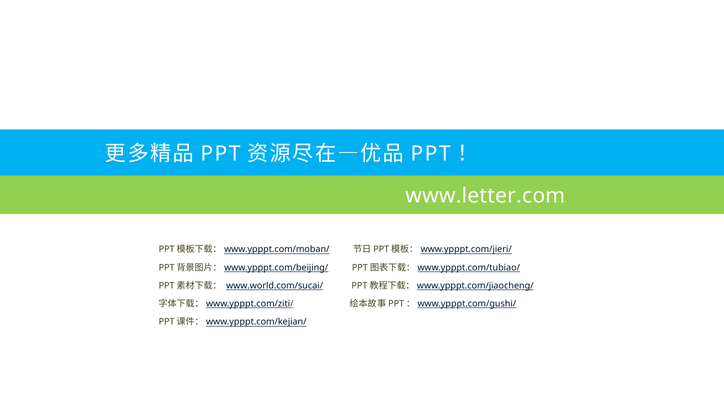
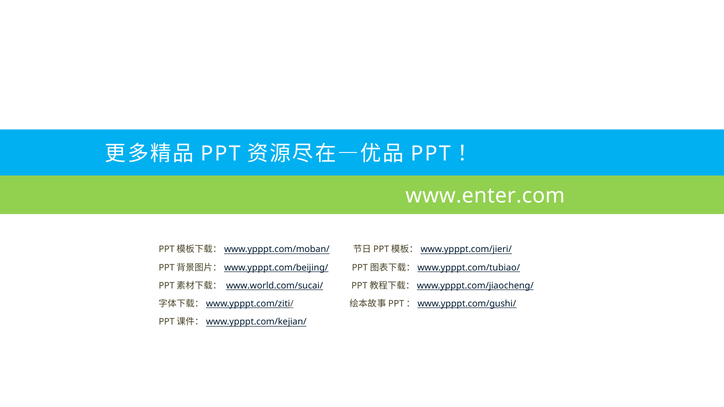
www.letter.com: www.letter.com -> www.enter.com (485, 196)
